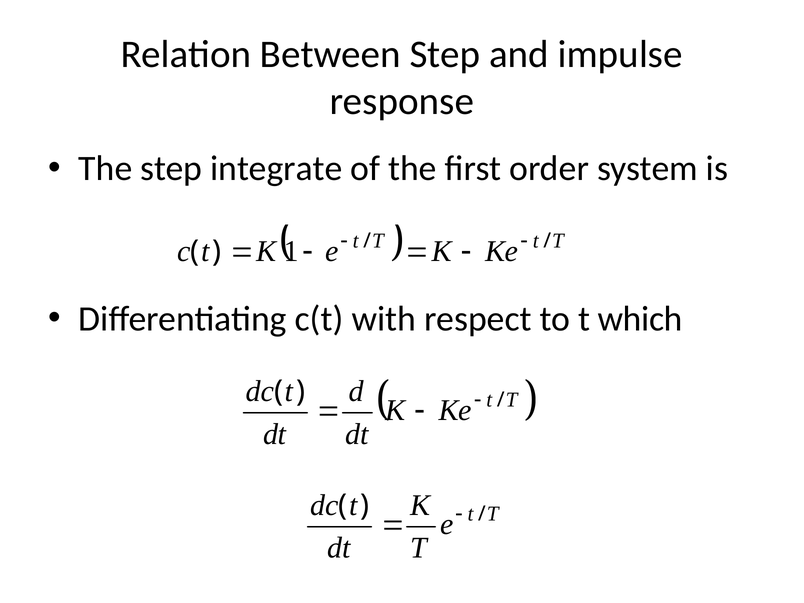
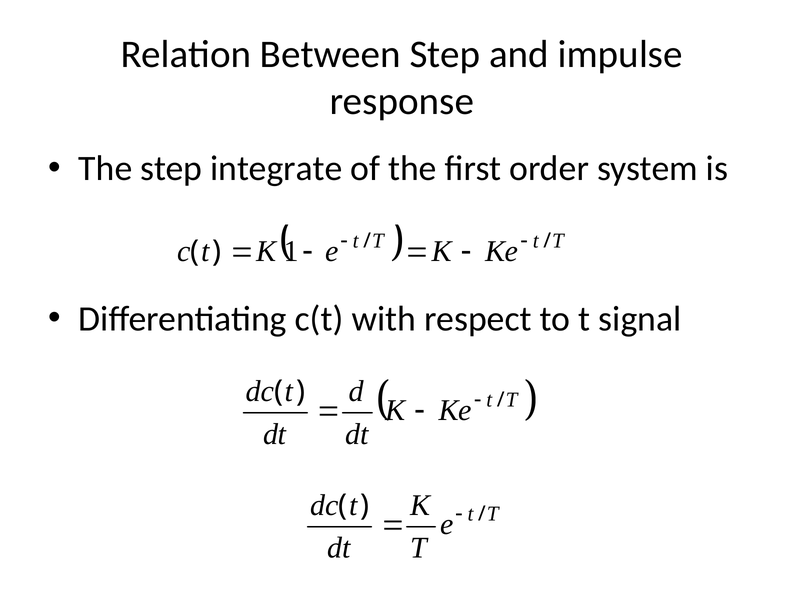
which: which -> signal (640, 319)
